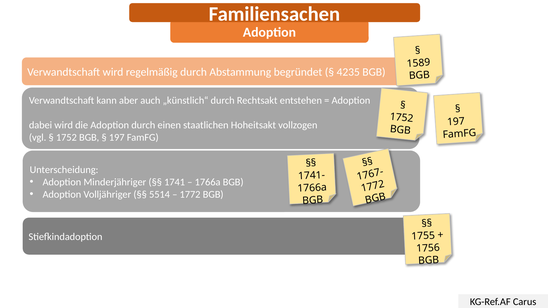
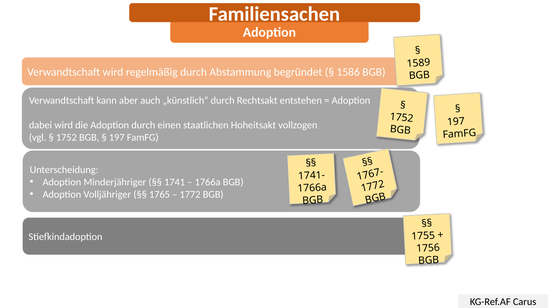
4235: 4235 -> 1586 (348, 72)
5514: 5514 -> 1765 (160, 194)
